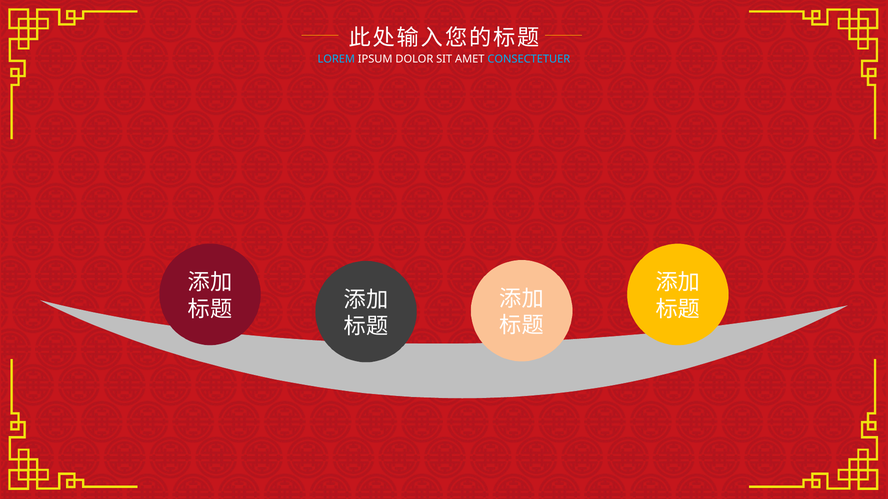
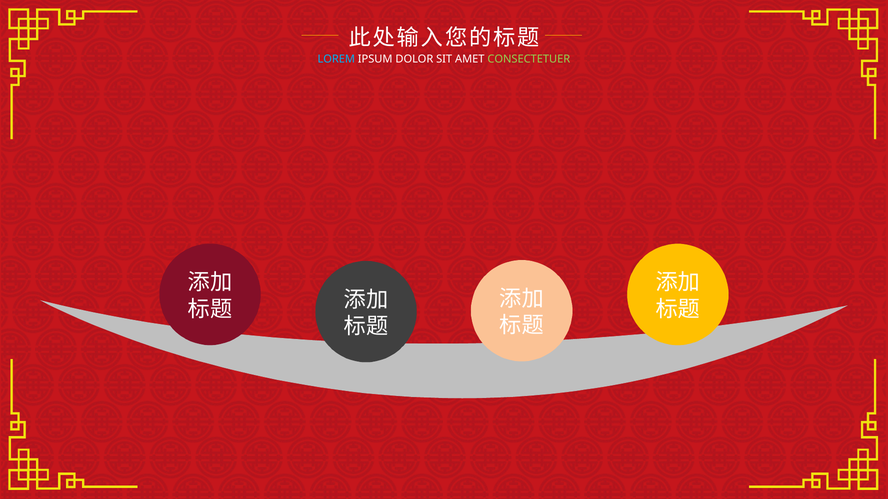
CONSECTETUER colour: light blue -> light green (529, 59)
